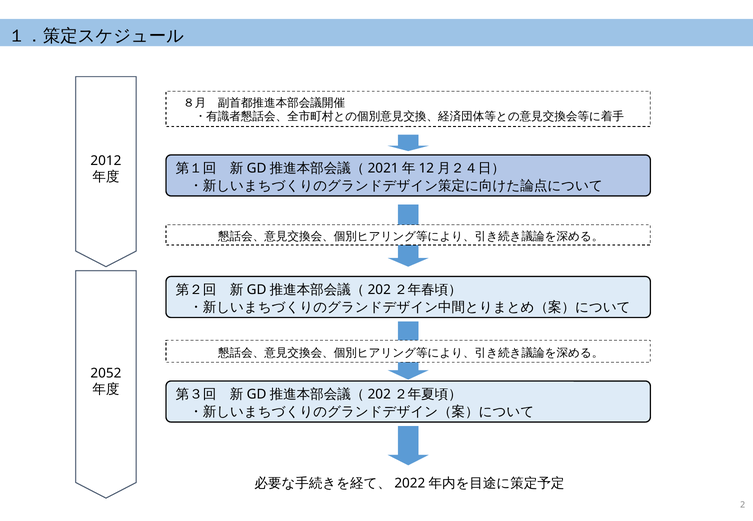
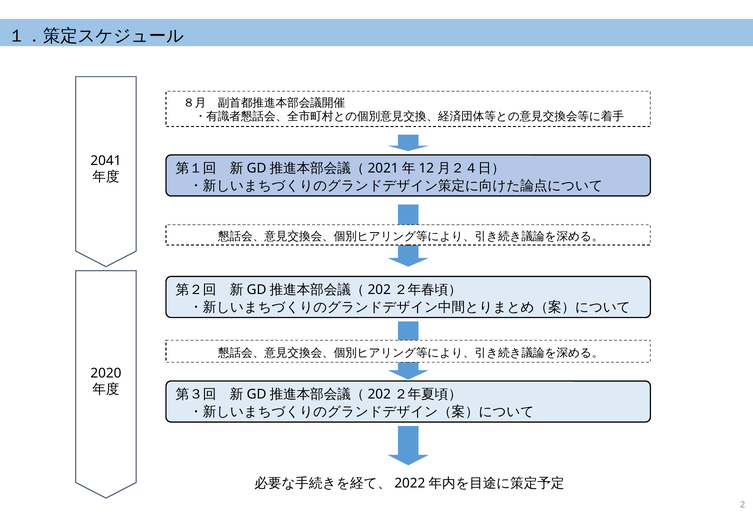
2012: 2012 -> 2041 (106, 161)
2052: 2052 -> 2020 (106, 374)
